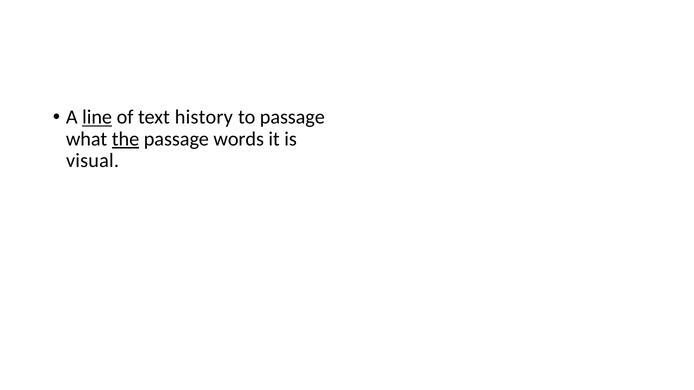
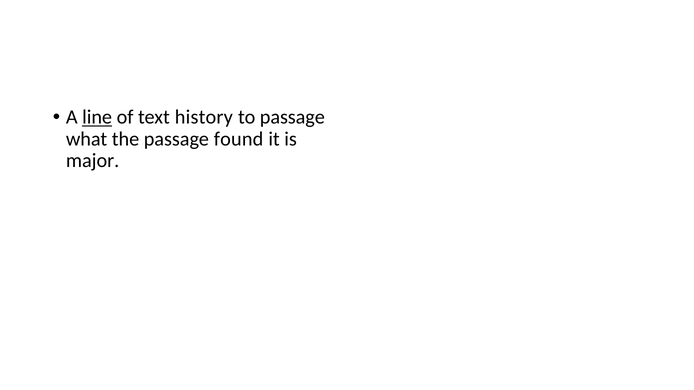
the underline: present -> none (126, 139)
words: words -> found (239, 139)
visual: visual -> major (93, 161)
